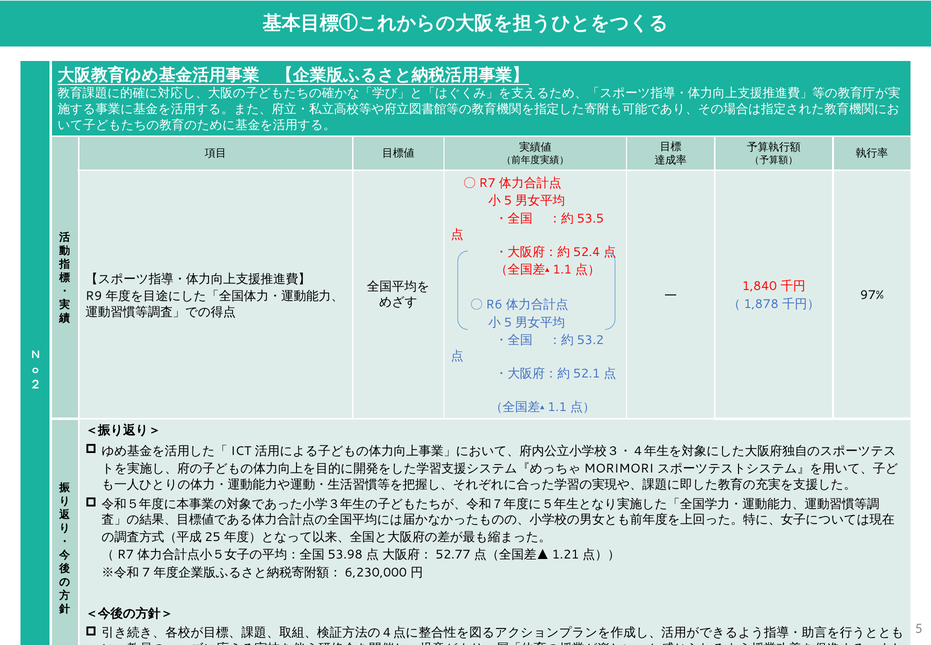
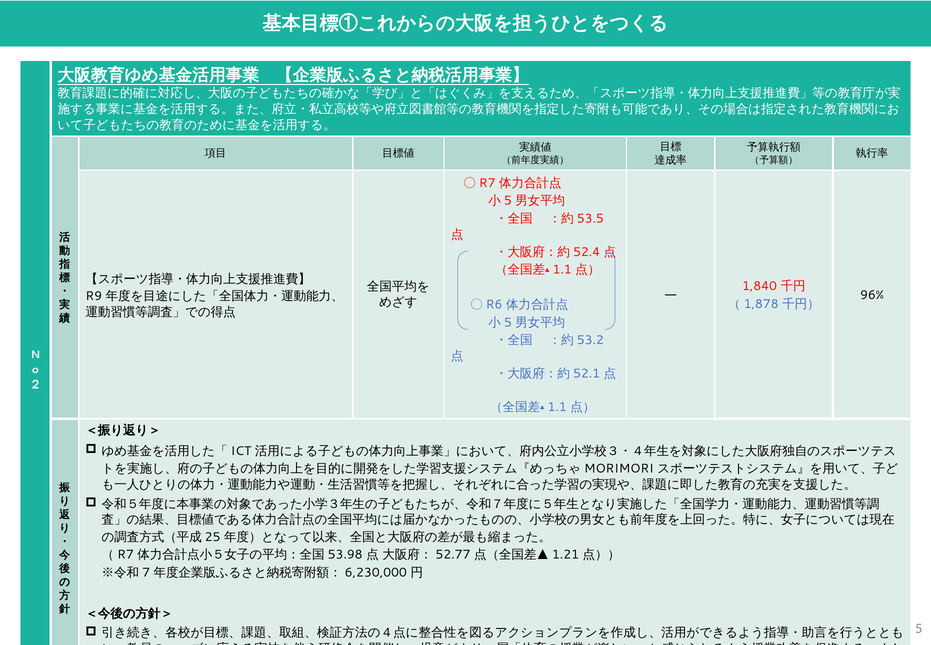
97%: 97% -> 96% (872, 295)
